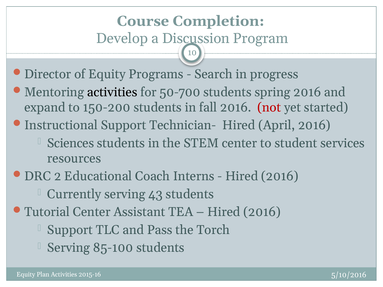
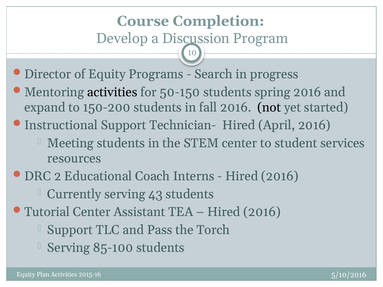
50-700: 50-700 -> 50-150 (180, 92)
not colour: red -> black (269, 107)
Sciences: Sciences -> Meeting (70, 143)
